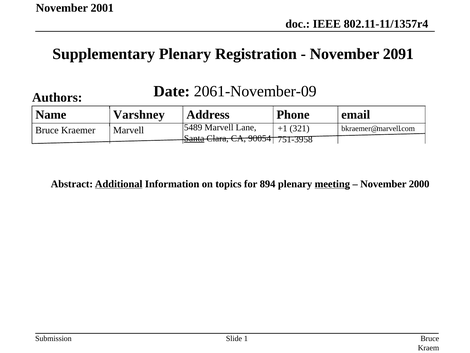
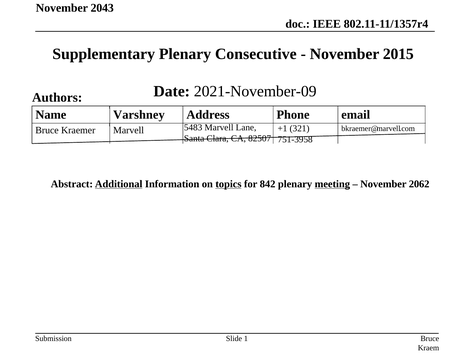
2001: 2001 -> 2043 (102, 8)
Registration: Registration -> Consecutive (256, 54)
2091: 2091 -> 2015 (398, 54)
2061-November-09: 2061-November-09 -> 2021-November-09 (255, 91)
5489: 5489 -> 5483 (193, 127)
Santa underline: present -> none (194, 138)
90054: 90054 -> 82507 (260, 138)
topics underline: none -> present (228, 184)
894: 894 -> 842 (268, 184)
2000: 2000 -> 2062 (419, 184)
